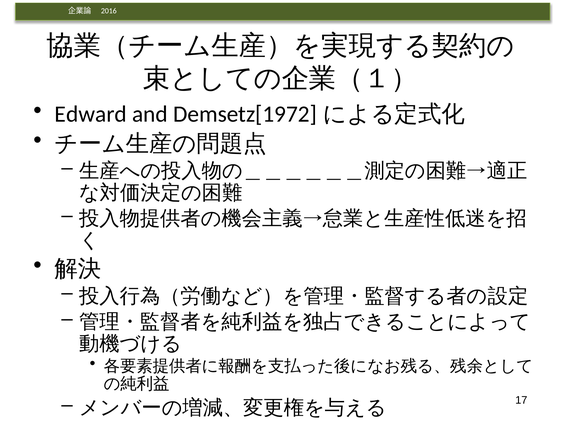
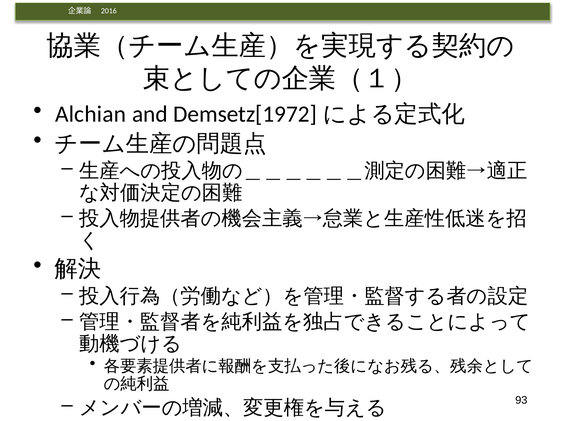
Edward: Edward -> Alchian (91, 114)
17: 17 -> 93 (521, 400)
